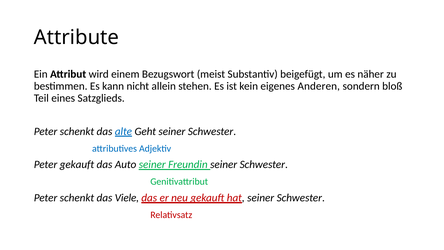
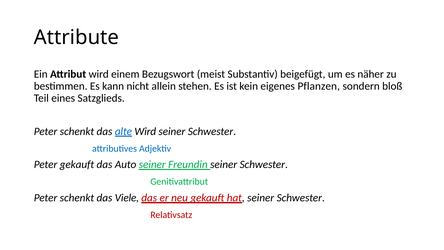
Anderen: Anderen -> Pflanzen (319, 86)
alte Geht: Geht -> Wird (145, 131)
